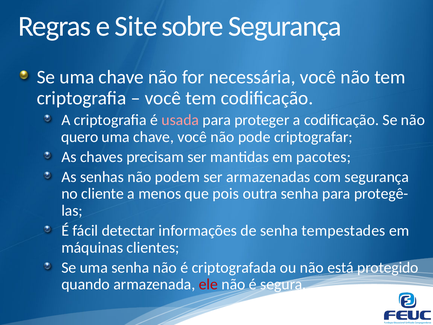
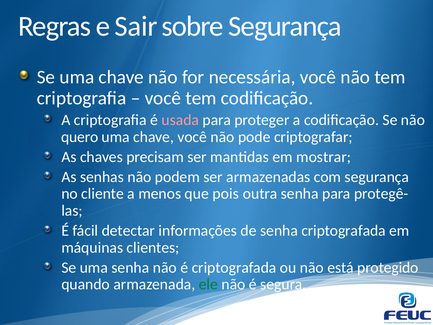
Site: Site -> Sair (136, 26)
pacotes: pacotes -> mostrar (324, 157)
senha tempestades: tempestades -> criptografada (344, 231)
ele colour: red -> green (208, 284)
